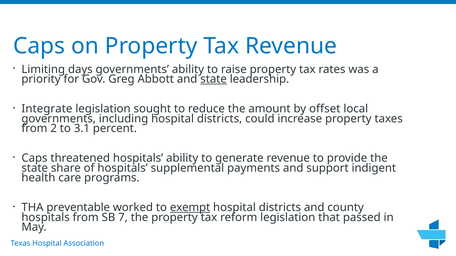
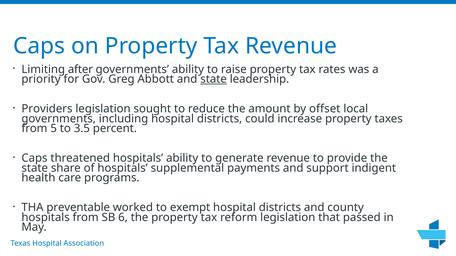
days: days -> after (80, 69)
Integrate: Integrate -> Providers (47, 109)
2: 2 -> 5 (54, 129)
3.1: 3.1 -> 3.5 (82, 129)
exempt underline: present -> none (190, 208)
7: 7 -> 6 (123, 218)
